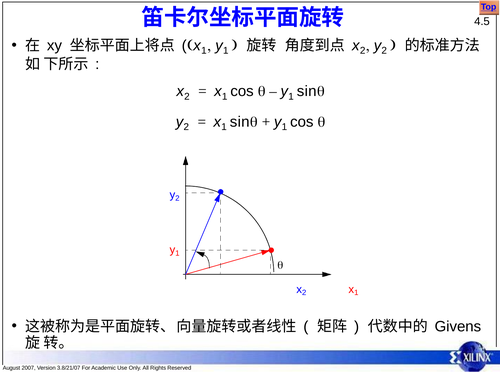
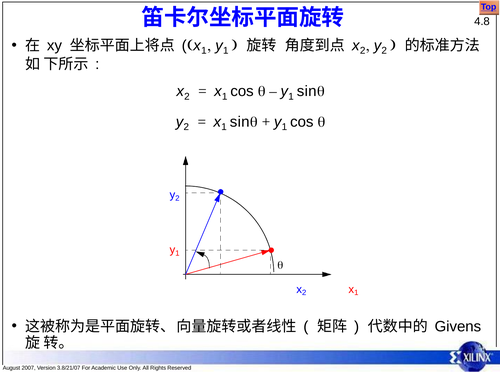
4.5: 4.5 -> 4.8 (482, 21)
